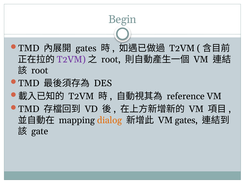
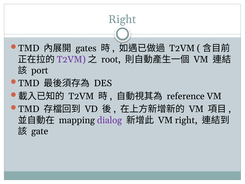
Begin: Begin -> Right (122, 19)
root: root -> port (40, 70)
dialog colour: orange -> purple (109, 120)
VM gates: gates -> right (186, 120)
